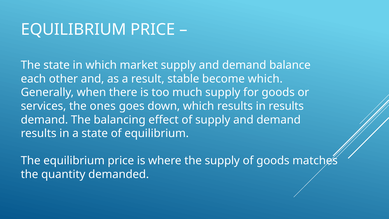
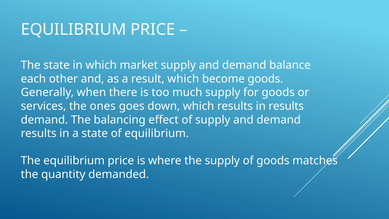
result stable: stable -> which (183, 79)
become which: which -> goods (265, 79)
